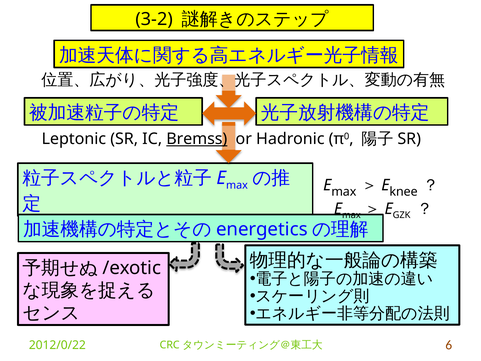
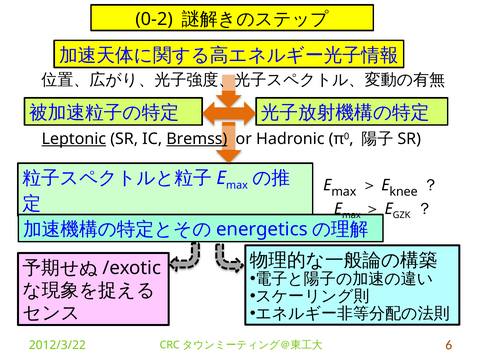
3-2: 3-2 -> 0-2 (154, 19)
Leptonic underline: none -> present (74, 139)
2012/0/22: 2012/0/22 -> 2012/3/22 (57, 345)
